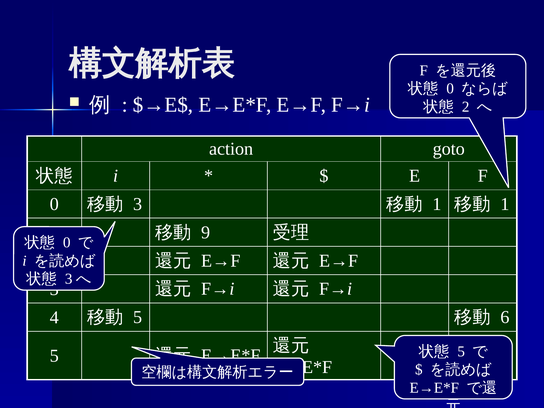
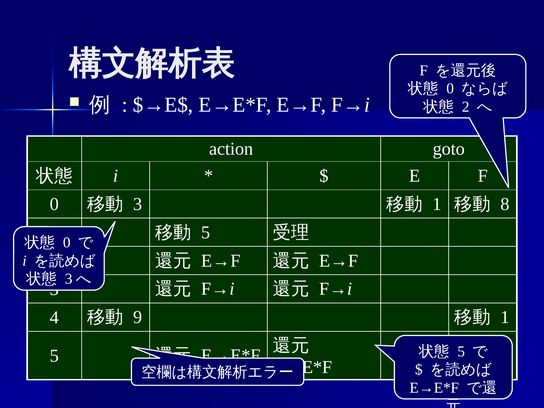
1: 1 -> 8 (505, 204)
9: 9 -> 5 (206, 232)
5: 5 -> 9 (138, 317)
6: 6 -> 1 (505, 317)
